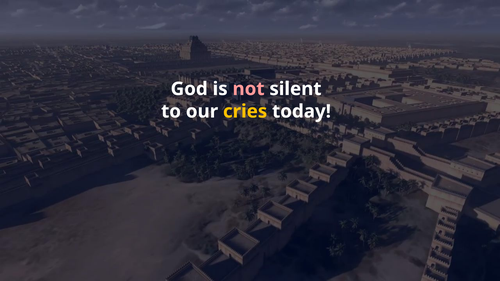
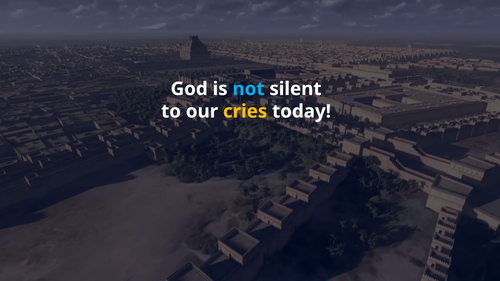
not colour: pink -> light blue (249, 89)
